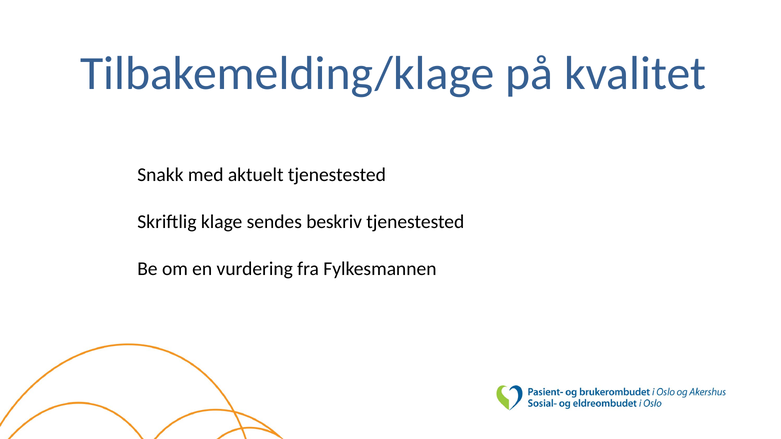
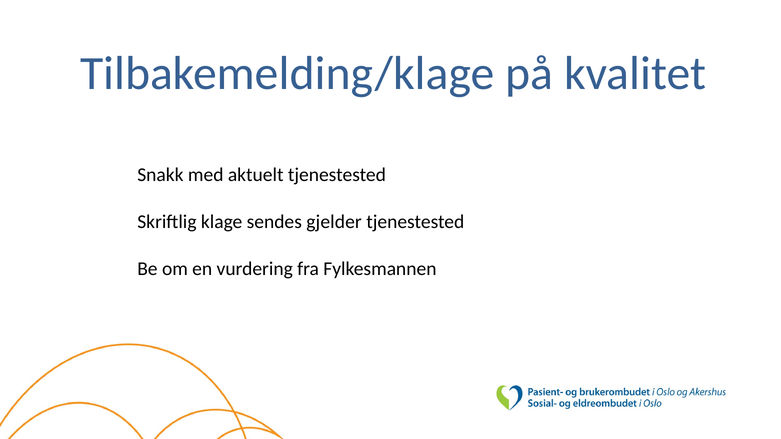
beskriv: beskriv -> gjelder (334, 222)
